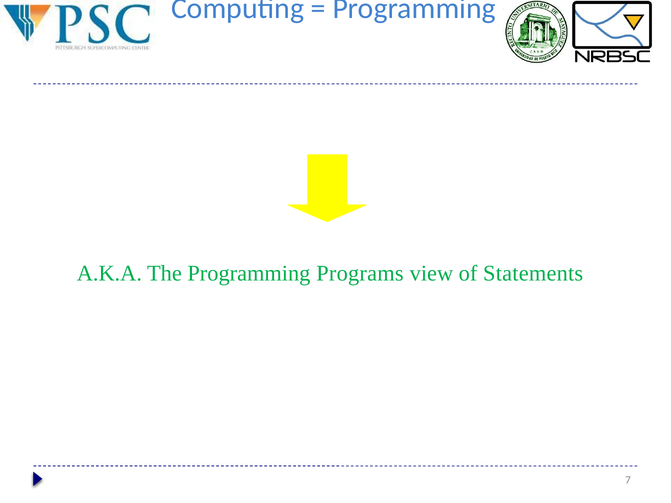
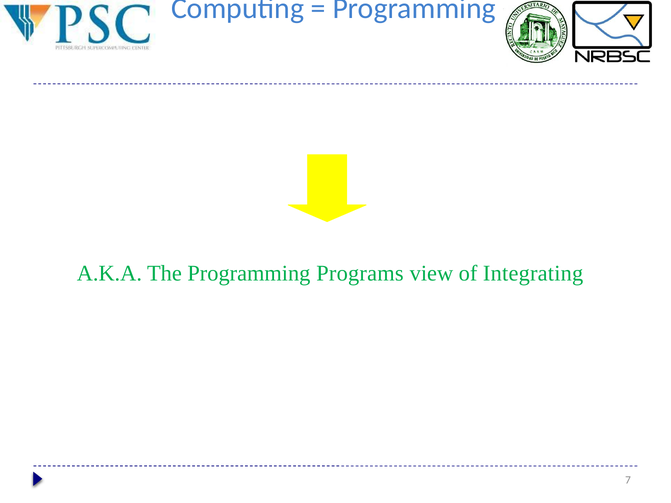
Statements: Statements -> Integrating (533, 274)
